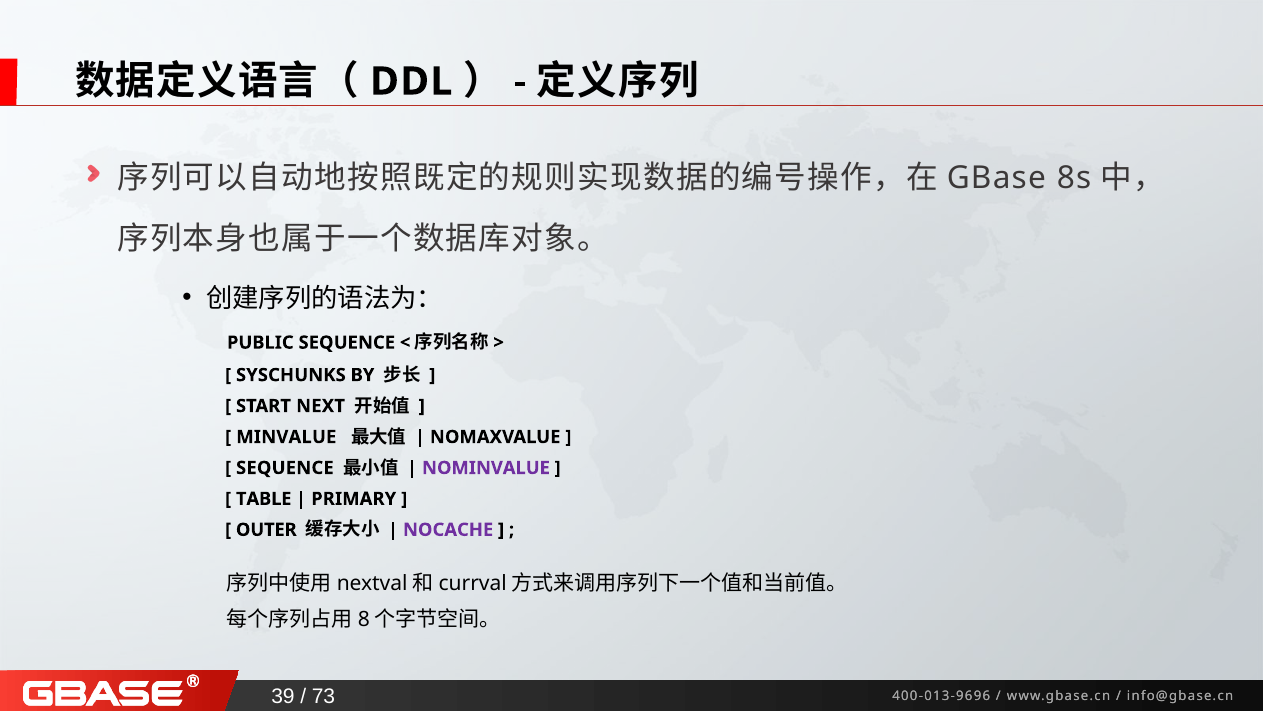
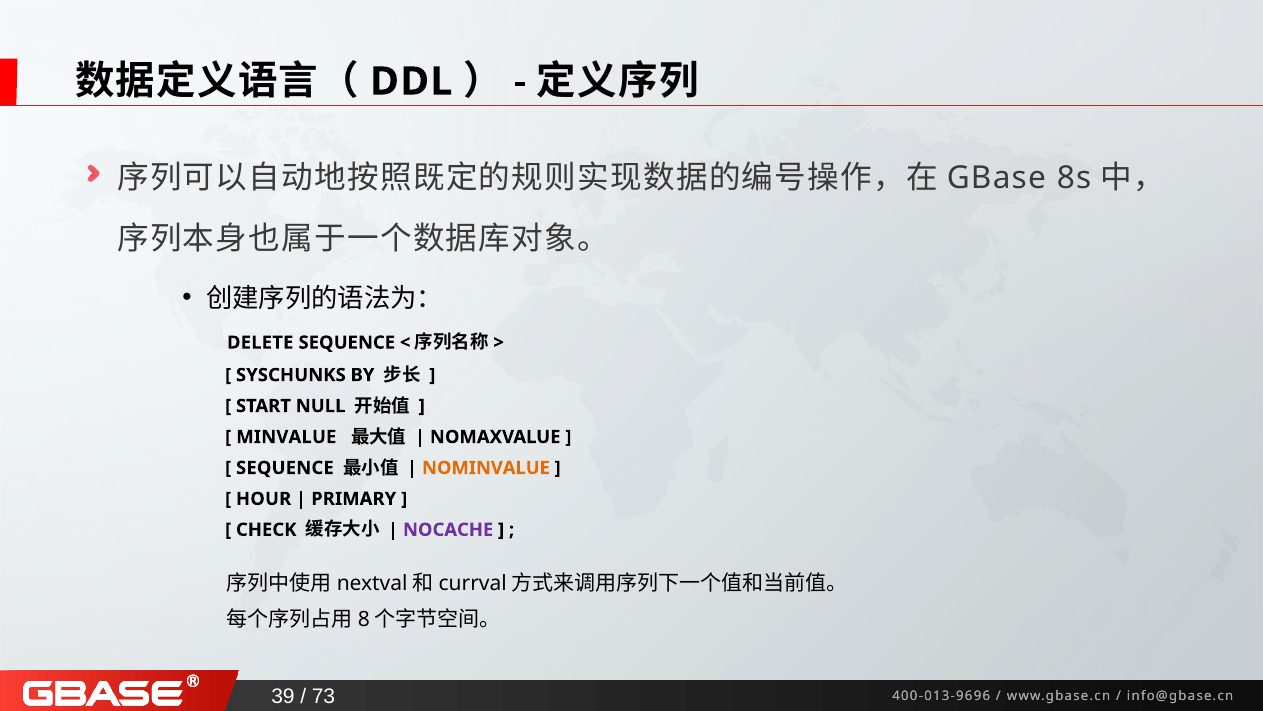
PUBLIC: PUBLIC -> DELETE (260, 342)
NEXT: NEXT -> NULL (321, 406)
NOMINVALUE colour: purple -> orange (486, 468)
TABLE: TABLE -> HOUR (264, 498)
OUTER: OUTER -> CHECK (266, 529)
